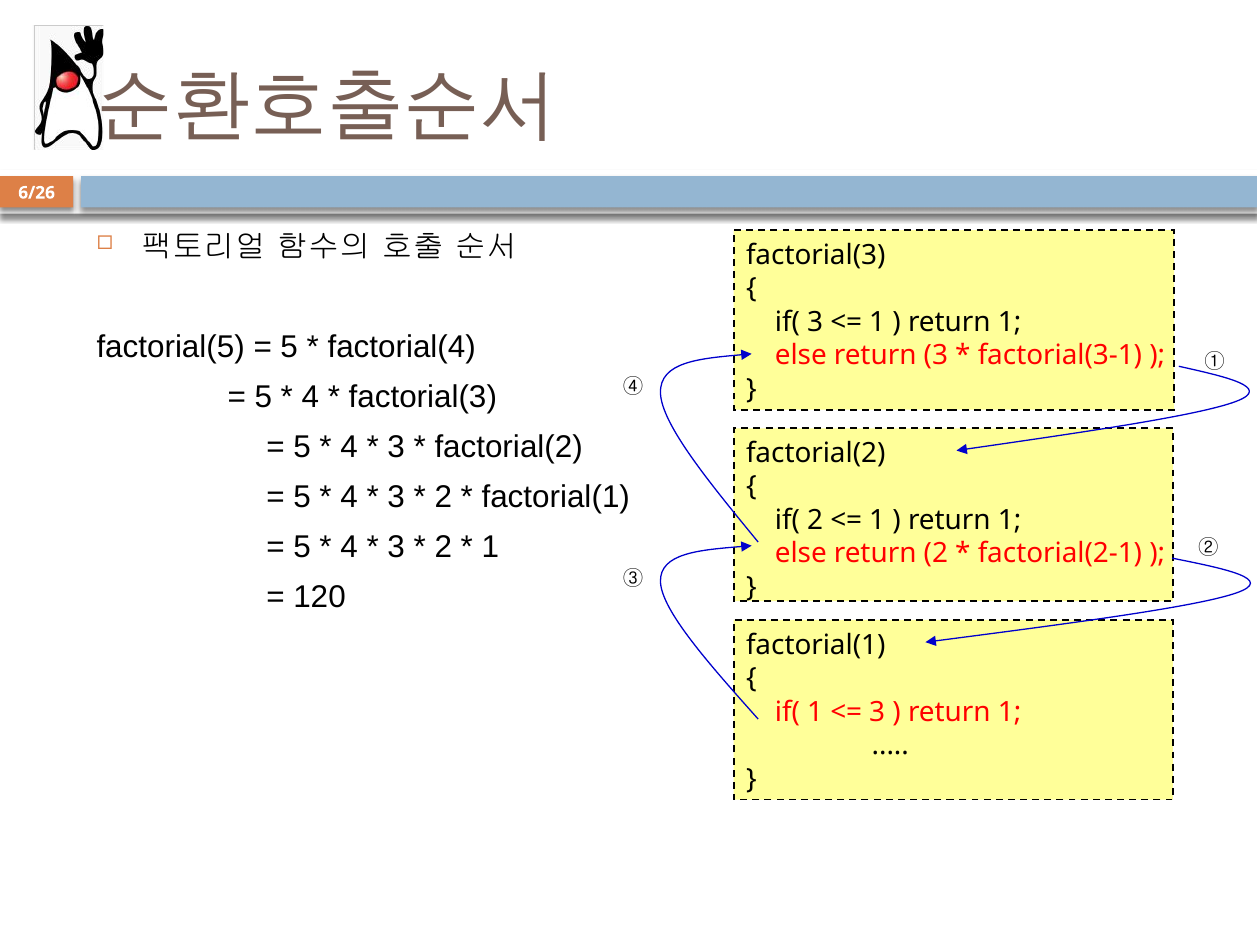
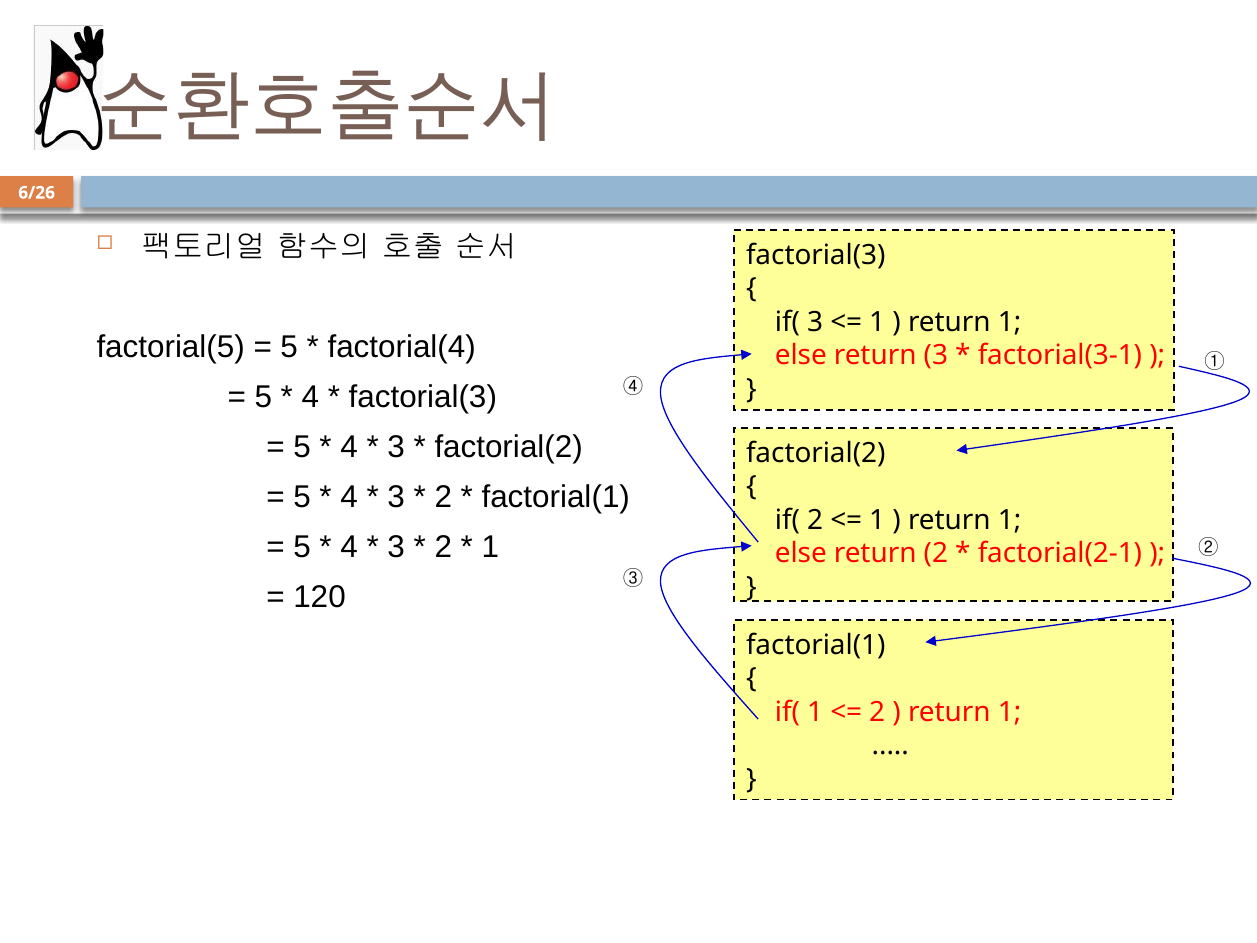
3: 3 -> 2 (877, 712)
